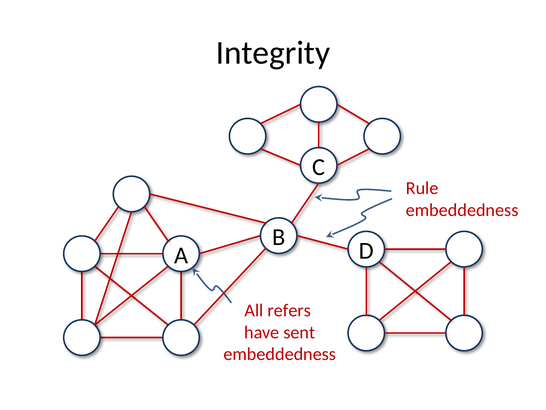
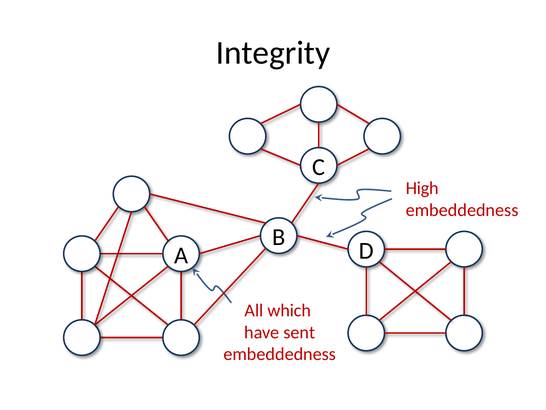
Rule: Rule -> High (422, 188)
refers: refers -> which (289, 310)
